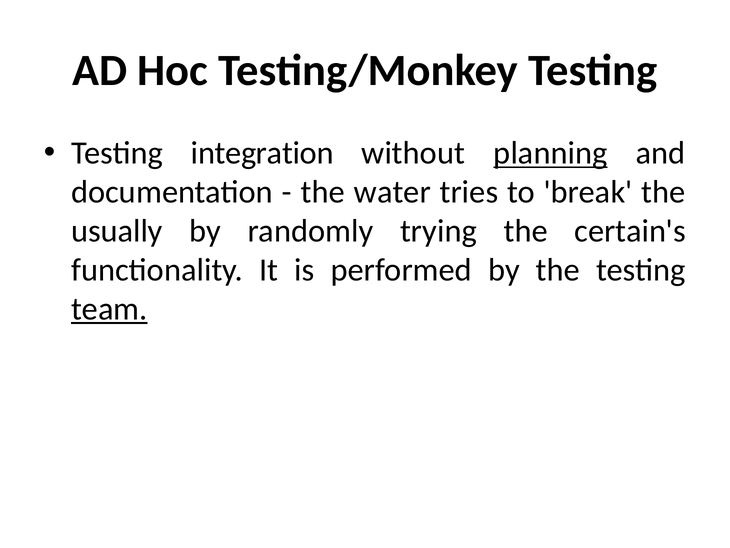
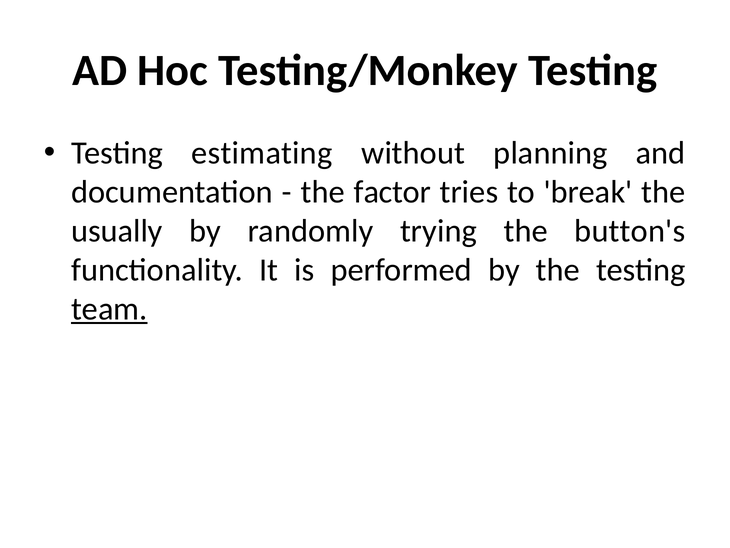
integration: integration -> estimating (262, 153)
planning underline: present -> none (550, 153)
water: water -> factor (392, 192)
certain's: certain's -> button's (630, 231)
